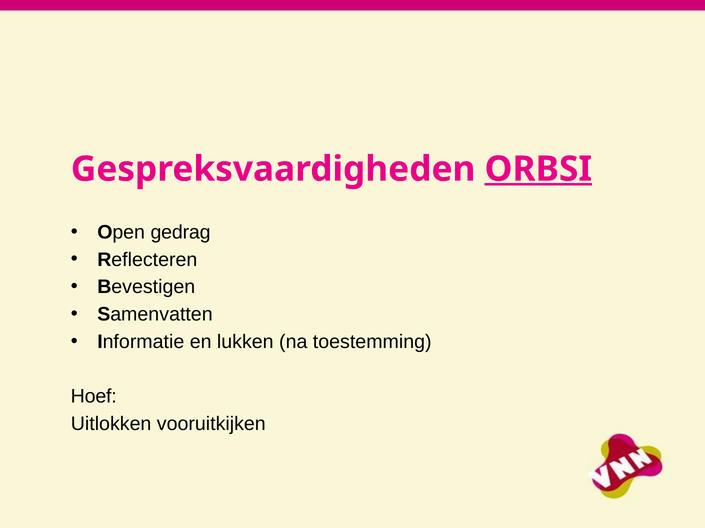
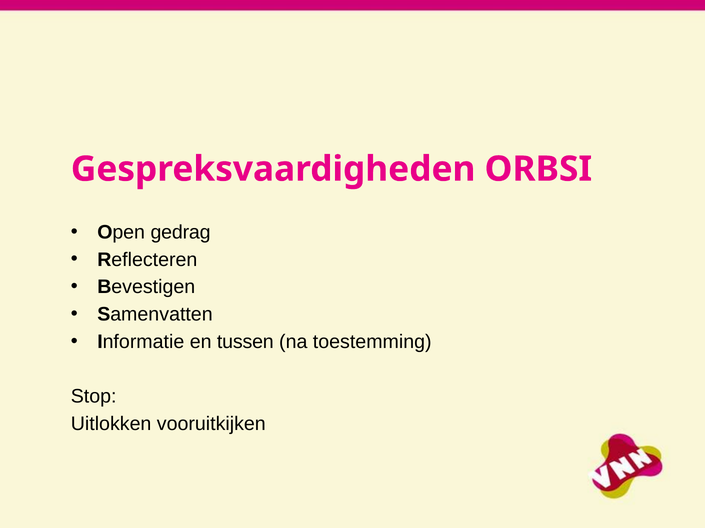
ORBSI underline: present -> none (538, 169)
lukken: lukken -> tussen (245, 342)
Hoef: Hoef -> Stop (94, 397)
